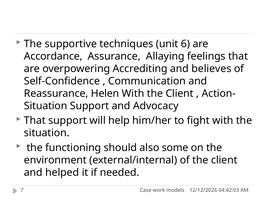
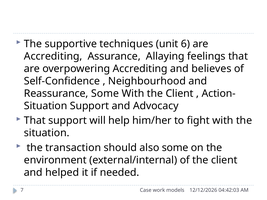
Accordance: Accordance -> Accrediting (53, 56)
Communication: Communication -> Neighbourhood (147, 81)
Reassurance Helen: Helen -> Some (105, 94)
functioning: functioning -> transaction (73, 148)
